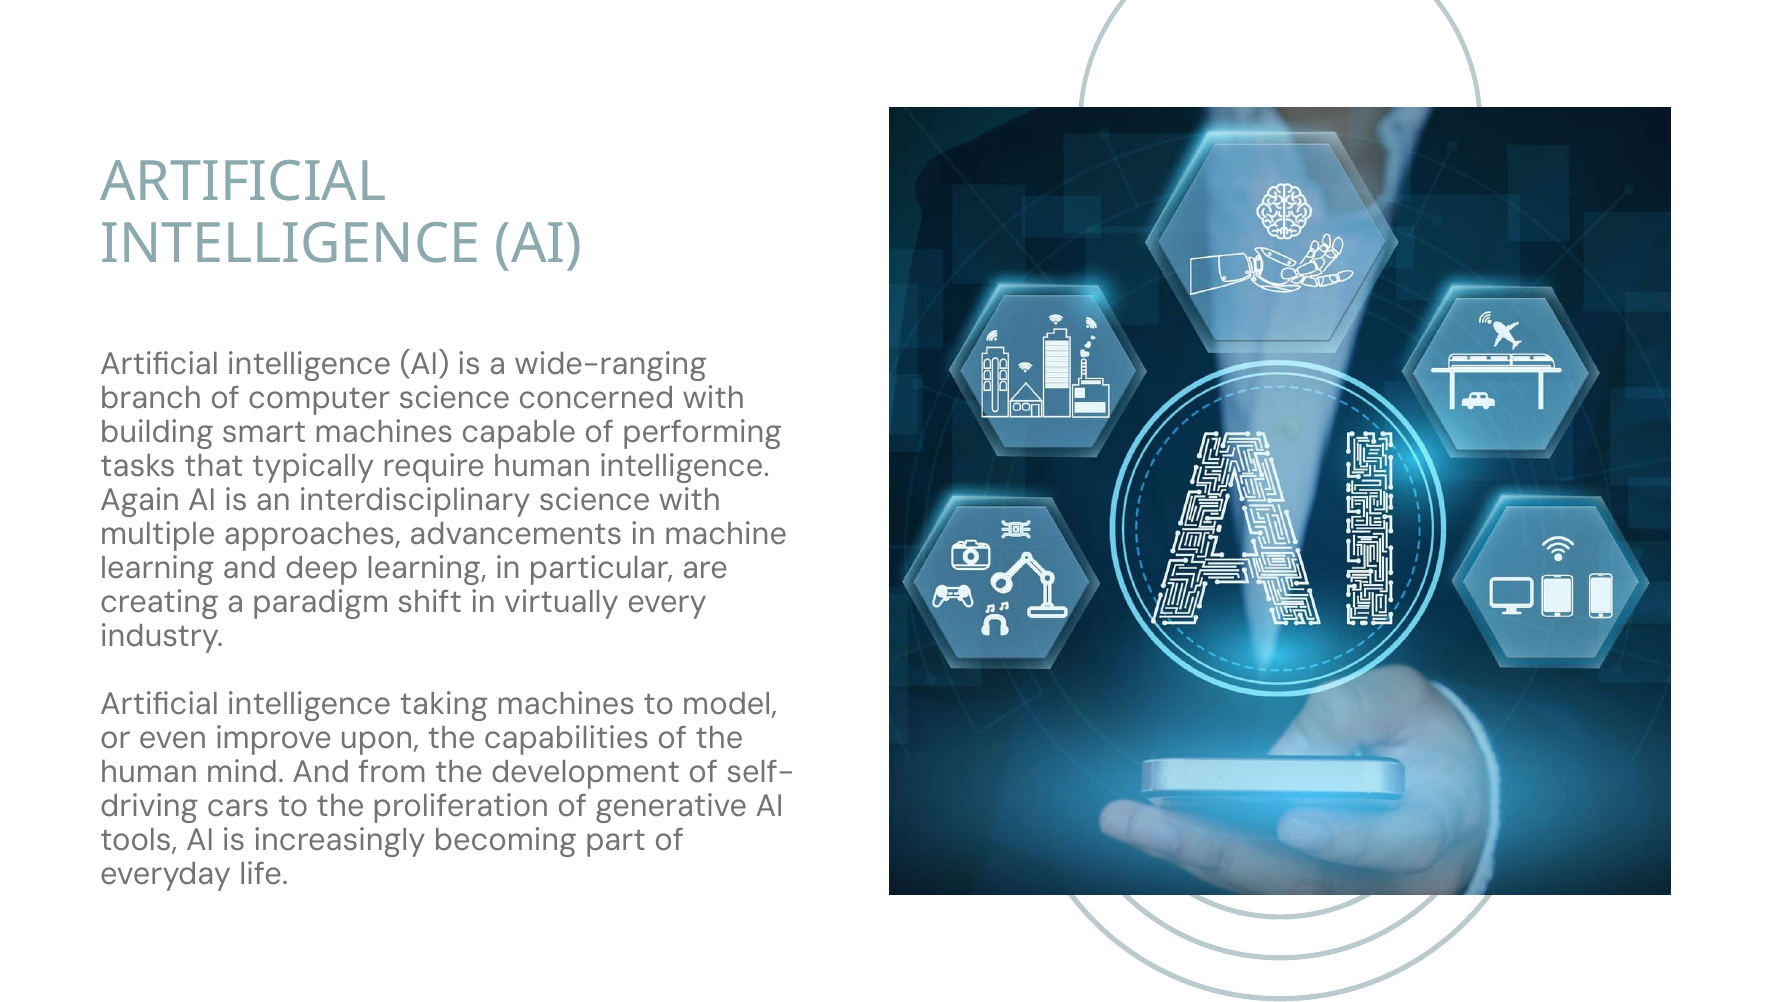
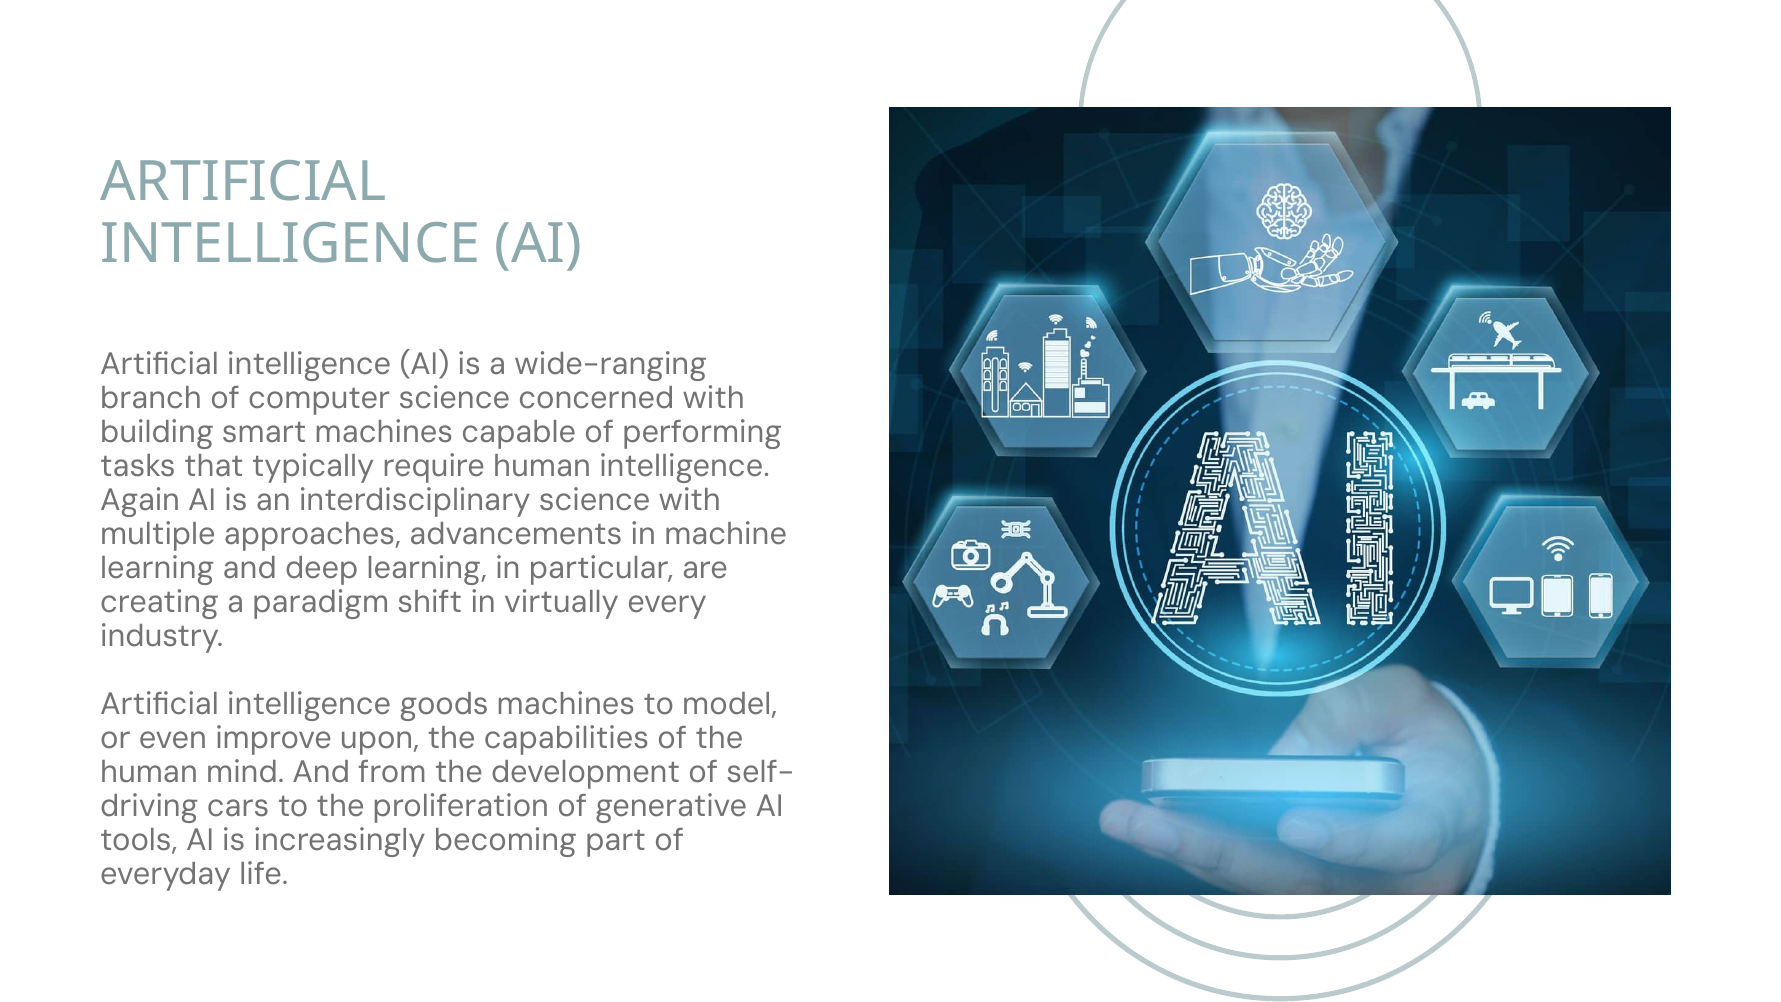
taking: taking -> goods (444, 704)
